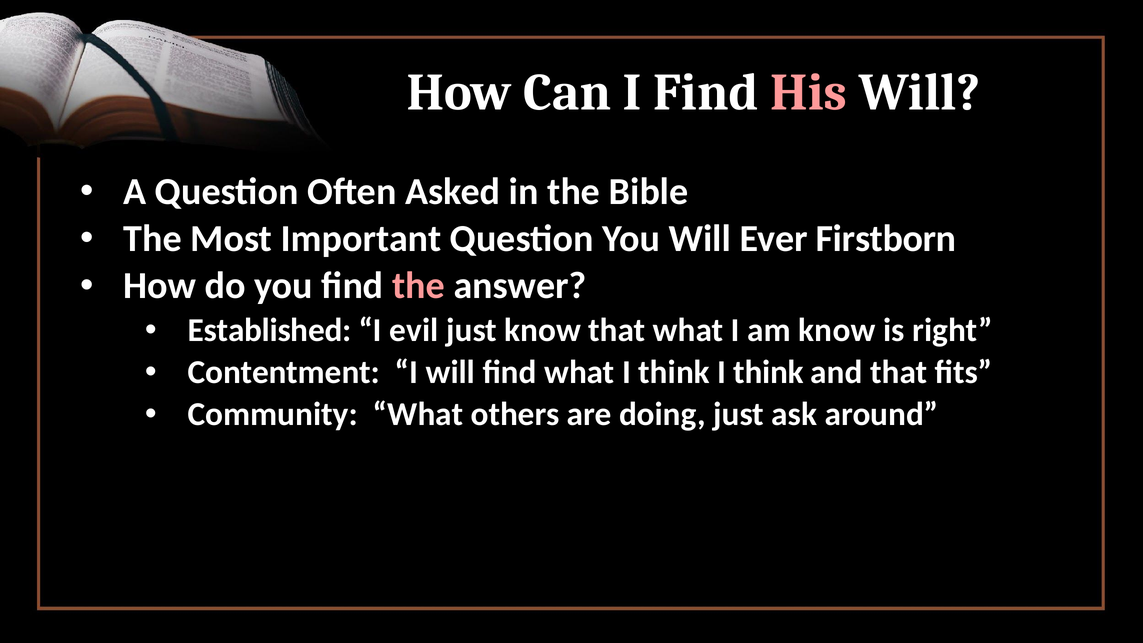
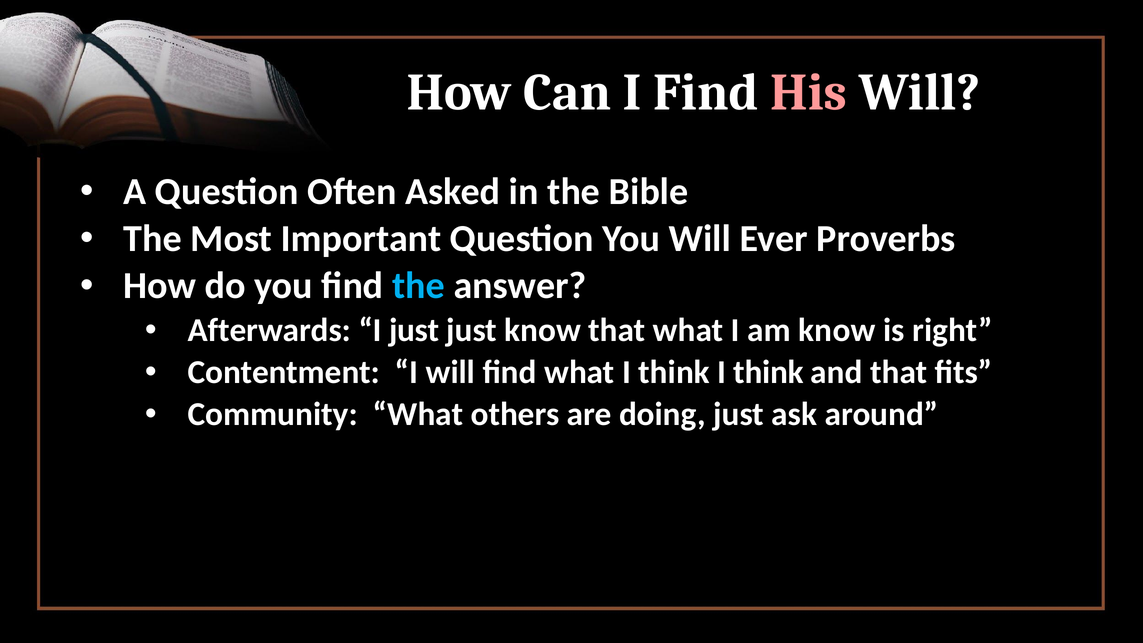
Firstborn: Firstborn -> Proverbs (886, 239)
the colour: pink -> light blue (418, 286)
Established: Established -> Afterwards (269, 330)
I evil: evil -> just (414, 330)
